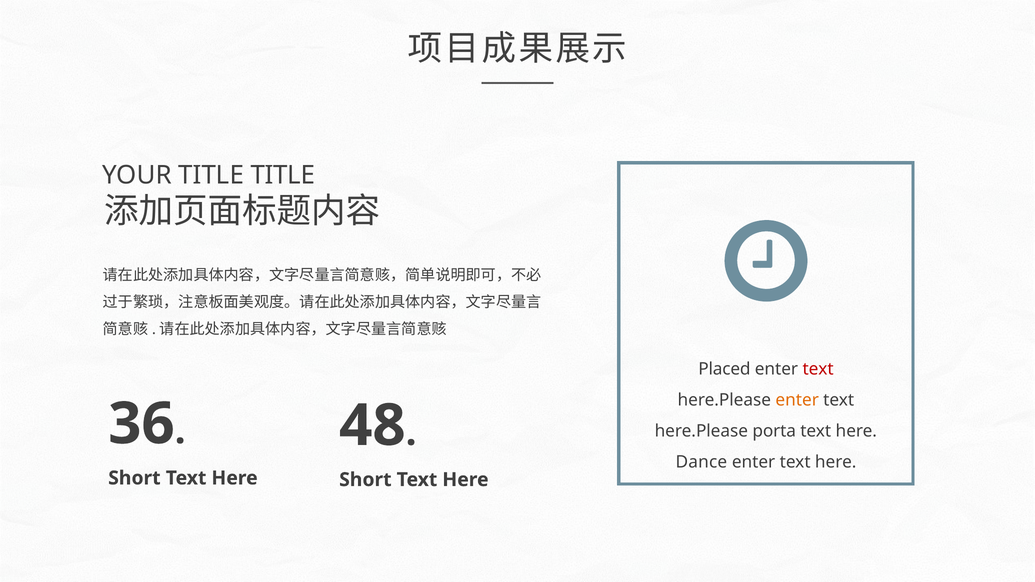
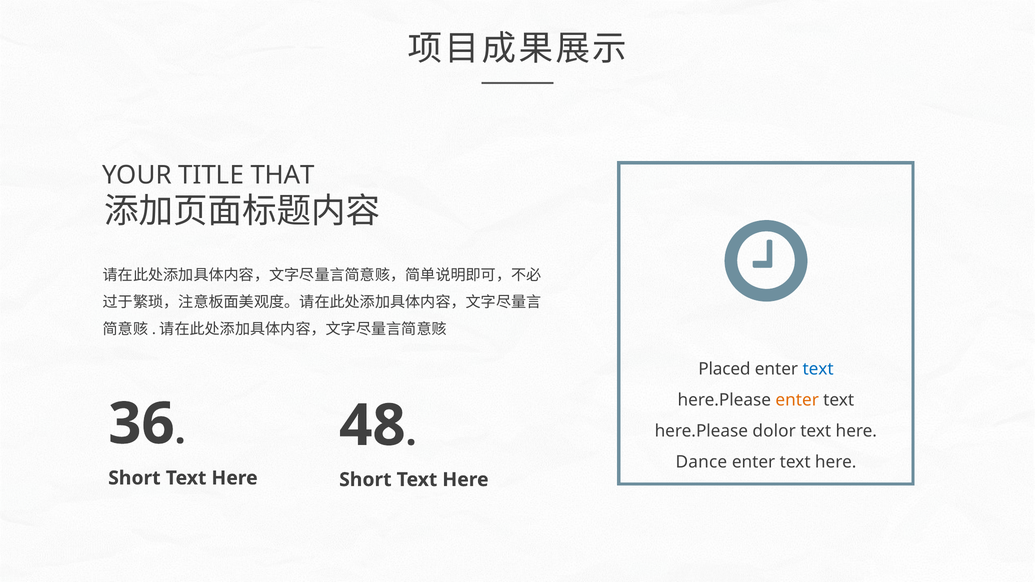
TITLE TITLE: TITLE -> THAT (283, 175)
text colour: red -> blue (818, 369)
porta: porta -> dolor (774, 431)
